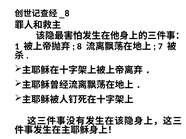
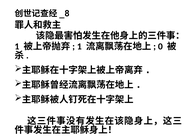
8: 8 -> 1 (79, 47)
7: 7 -> 0 (160, 47)
